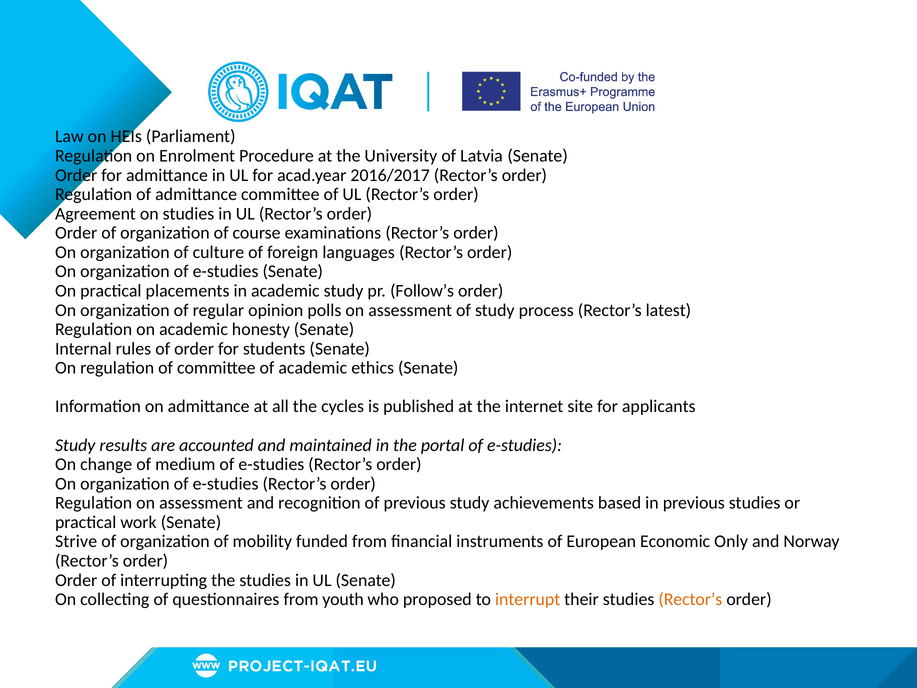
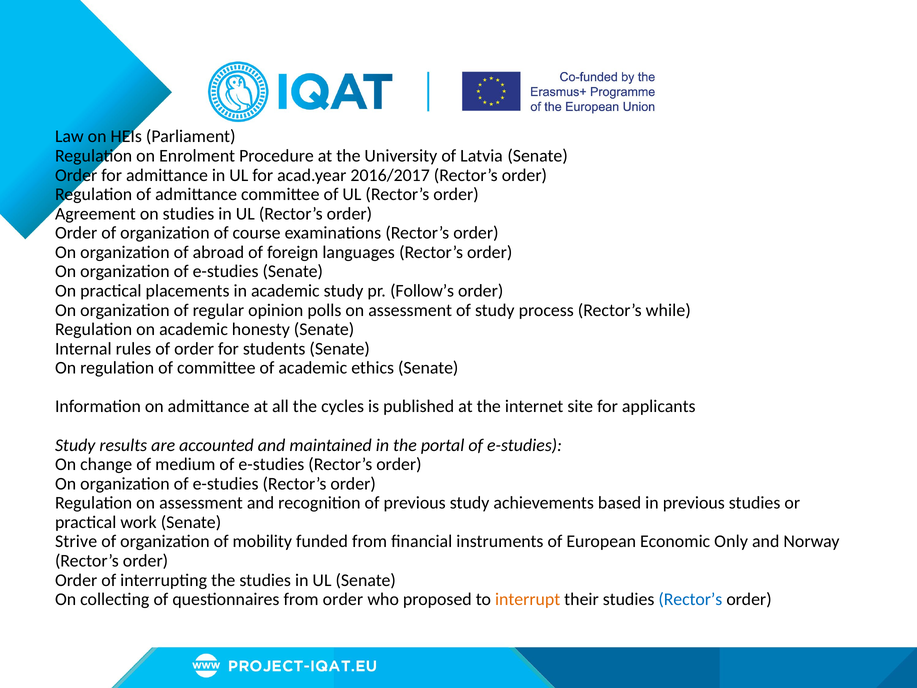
culture: culture -> abroad (218, 252)
latest: latest -> while (668, 310)
from youth: youth -> order (343, 599)
Rector’s colour: orange -> blue (690, 599)
